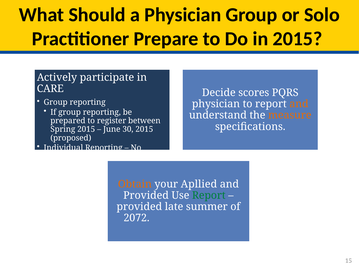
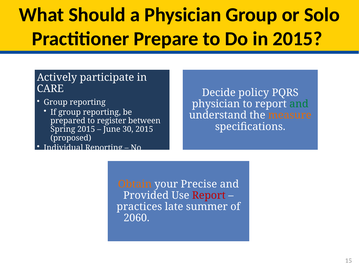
scores: scores -> policy (254, 93)
and colour: orange -> green (299, 104)
Apllied: Apllied -> Precise (199, 184)
Report colour: green -> red (209, 196)
provided: provided -> practices (139, 207)
2072: 2072 -> 2060 (137, 218)
